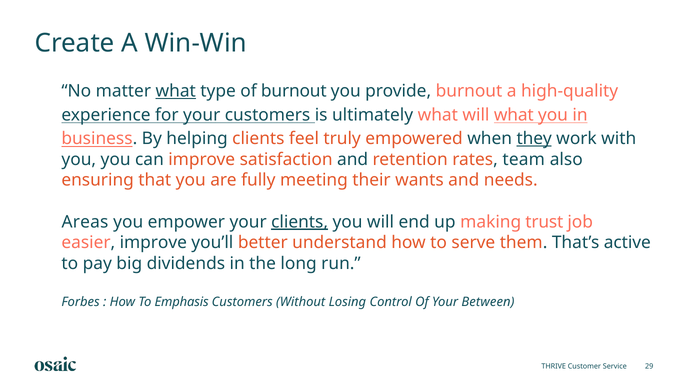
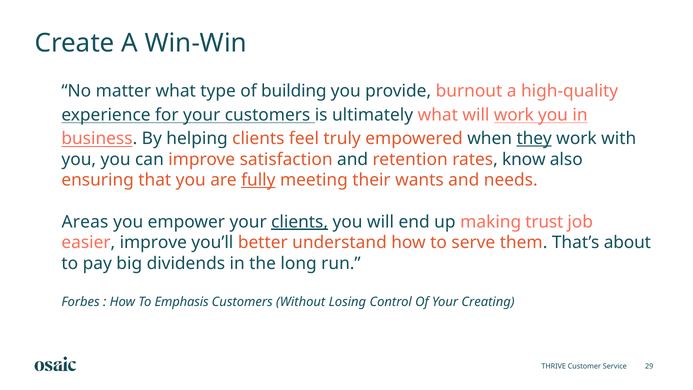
what underline: present -> none (176, 91)
of burnout: burnout -> building (294, 91)
will what: what -> work (514, 115)
team: team -> know (524, 159)
fully underline: none -> present (258, 180)
active: active -> about (627, 242)
Between: Between -> Creating (488, 302)
